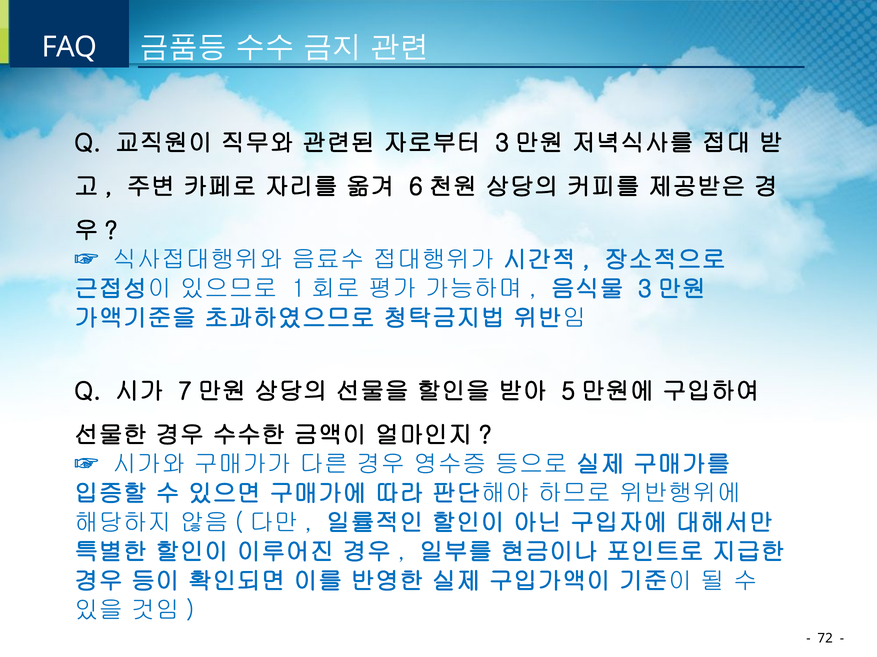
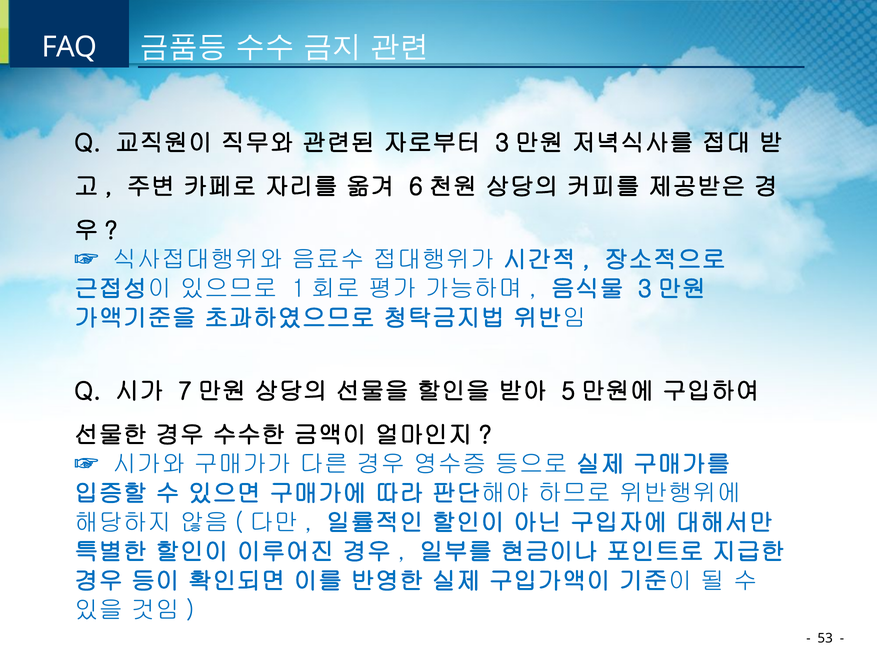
72: 72 -> 53 (825, 639)
